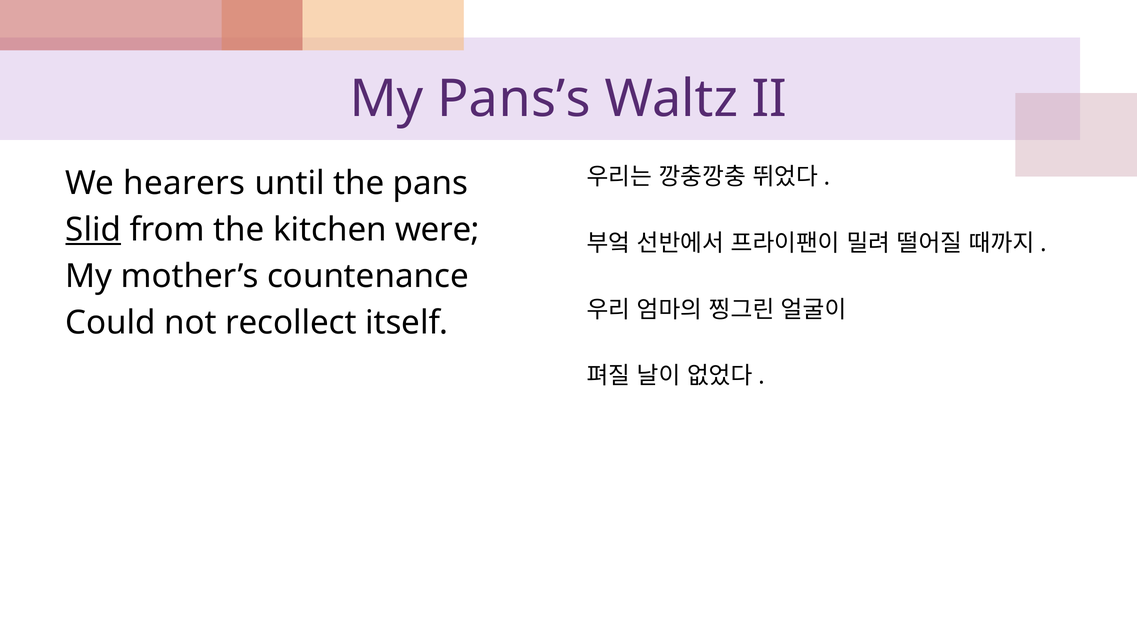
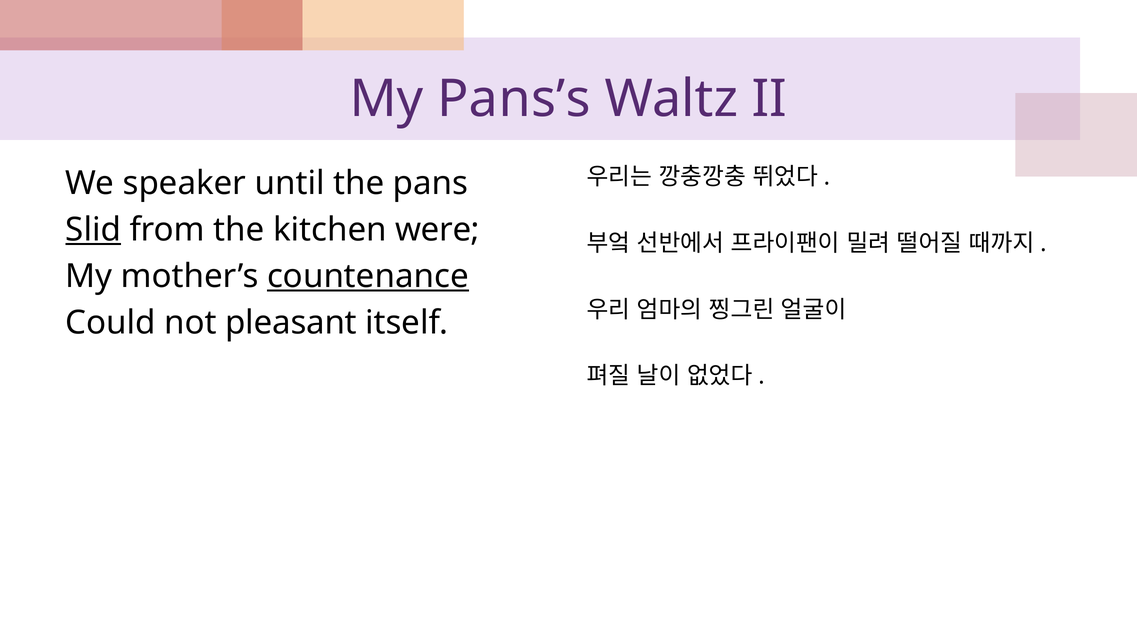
hearers: hearers -> speaker (184, 183)
countenance underline: none -> present (368, 276)
recollect: recollect -> pleasant (291, 322)
